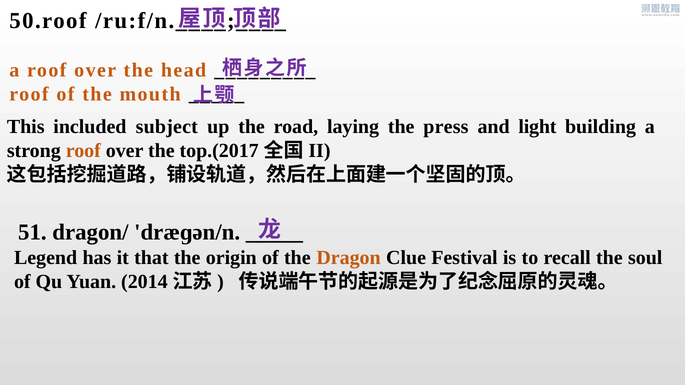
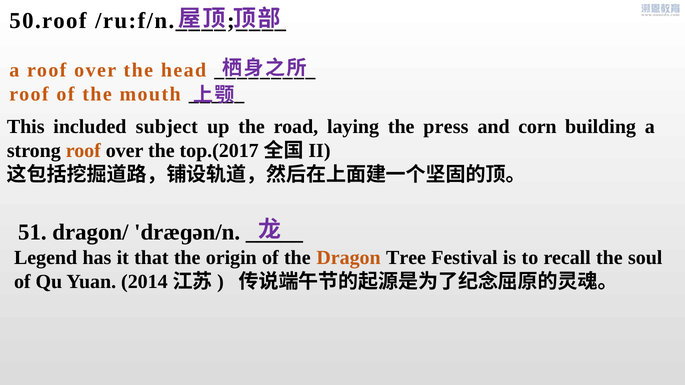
light: light -> corn (537, 127)
Clue: Clue -> Tree (406, 258)
